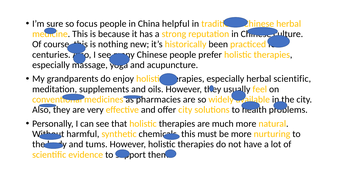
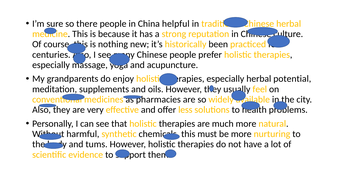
focus: focus -> there (87, 24)
herbal scientific: scientific -> potential (292, 79)
offer city: city -> less (185, 110)
